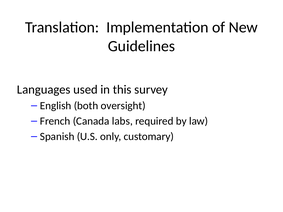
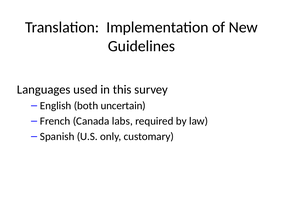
oversight: oversight -> uncertain (123, 106)
